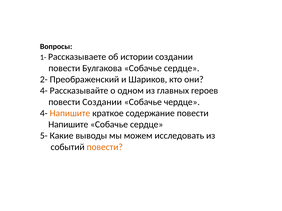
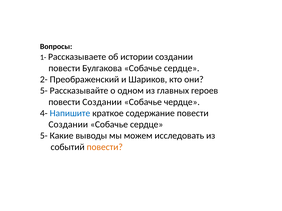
4-: 4- -> 5- (44, 91)
Напишите colour: orange -> blue (70, 113)
Напишите: Напишите -> Создании (68, 125)
